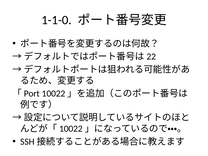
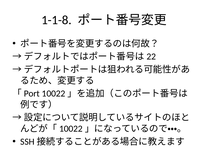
1-1-0: 1-1-0 -> 1-1-8 (56, 20)
